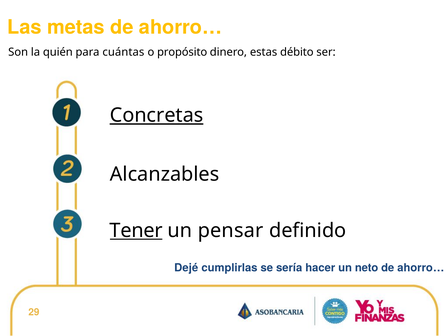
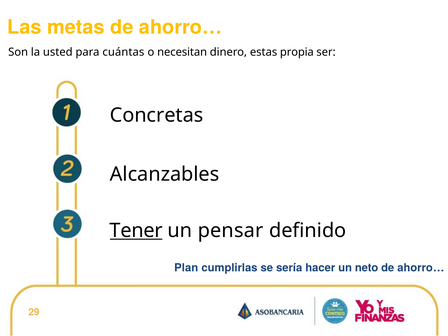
quién: quién -> usted (58, 52)
propósito: propósito -> necesitan (182, 52)
débito: débito -> propia (297, 52)
Concretas underline: present -> none (157, 115)
Dejé: Dejé -> Plan (186, 268)
